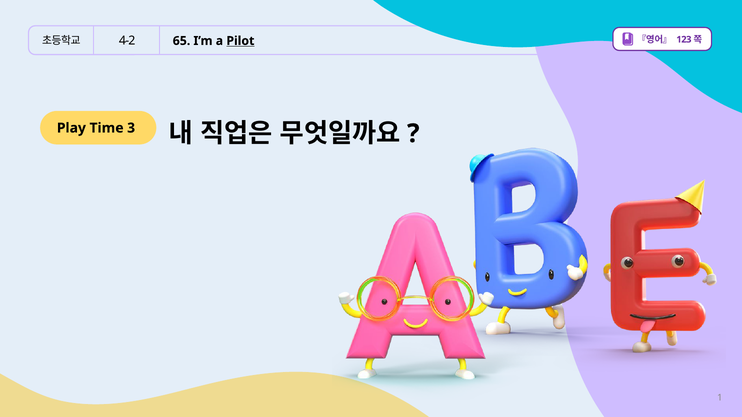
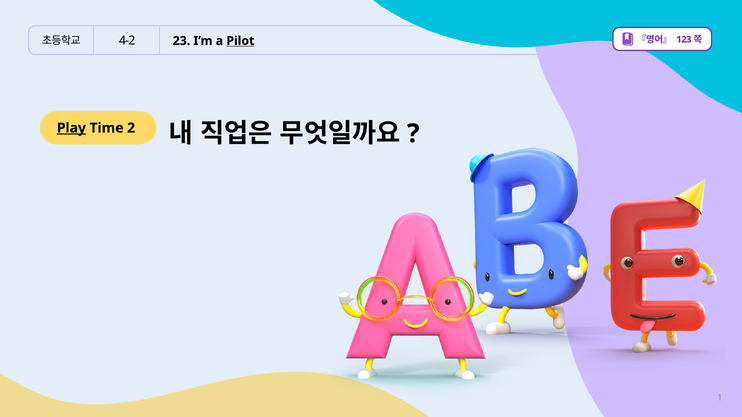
65: 65 -> 23 (182, 41)
Play underline: none -> present (71, 128)
3: 3 -> 2 (131, 128)
